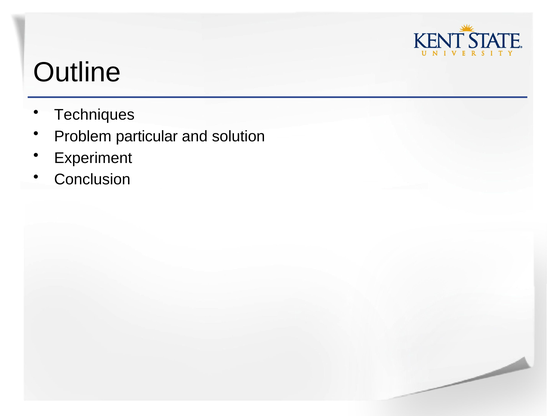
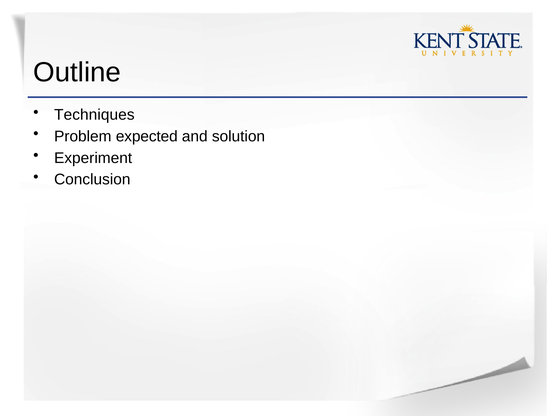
particular: particular -> expected (147, 136)
